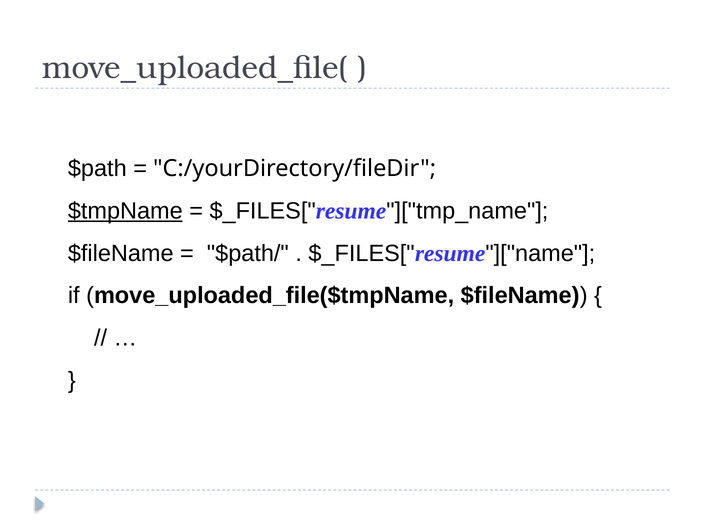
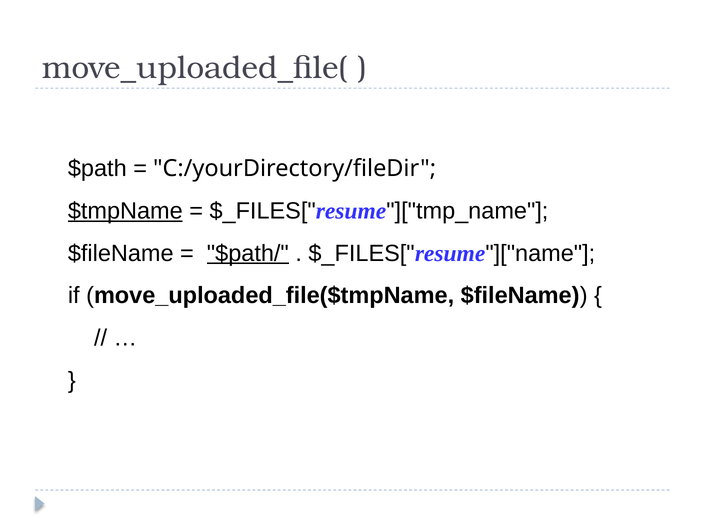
$path/ underline: none -> present (248, 253)
